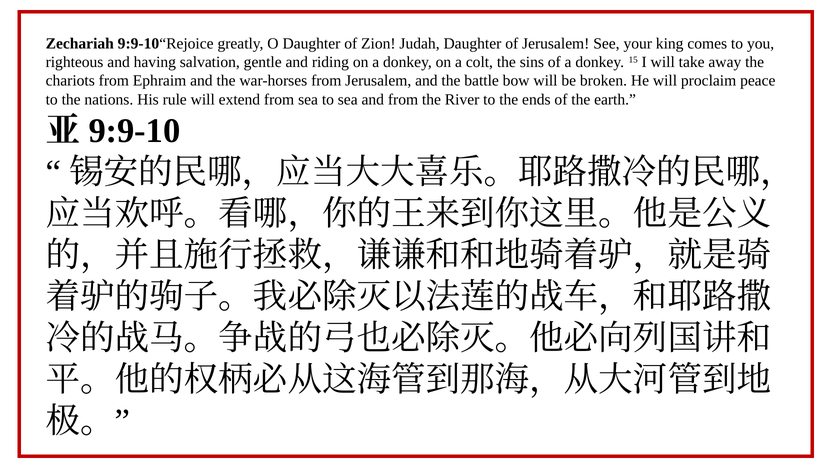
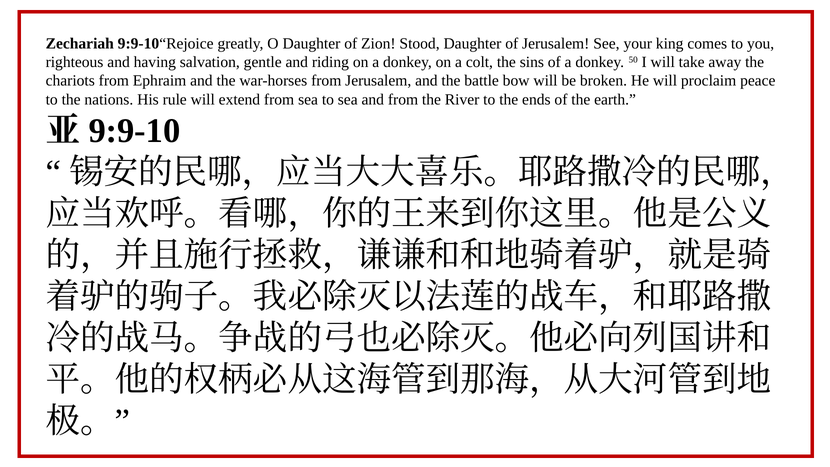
Judah: Judah -> Stood (420, 43)
15: 15 -> 50 (633, 60)
